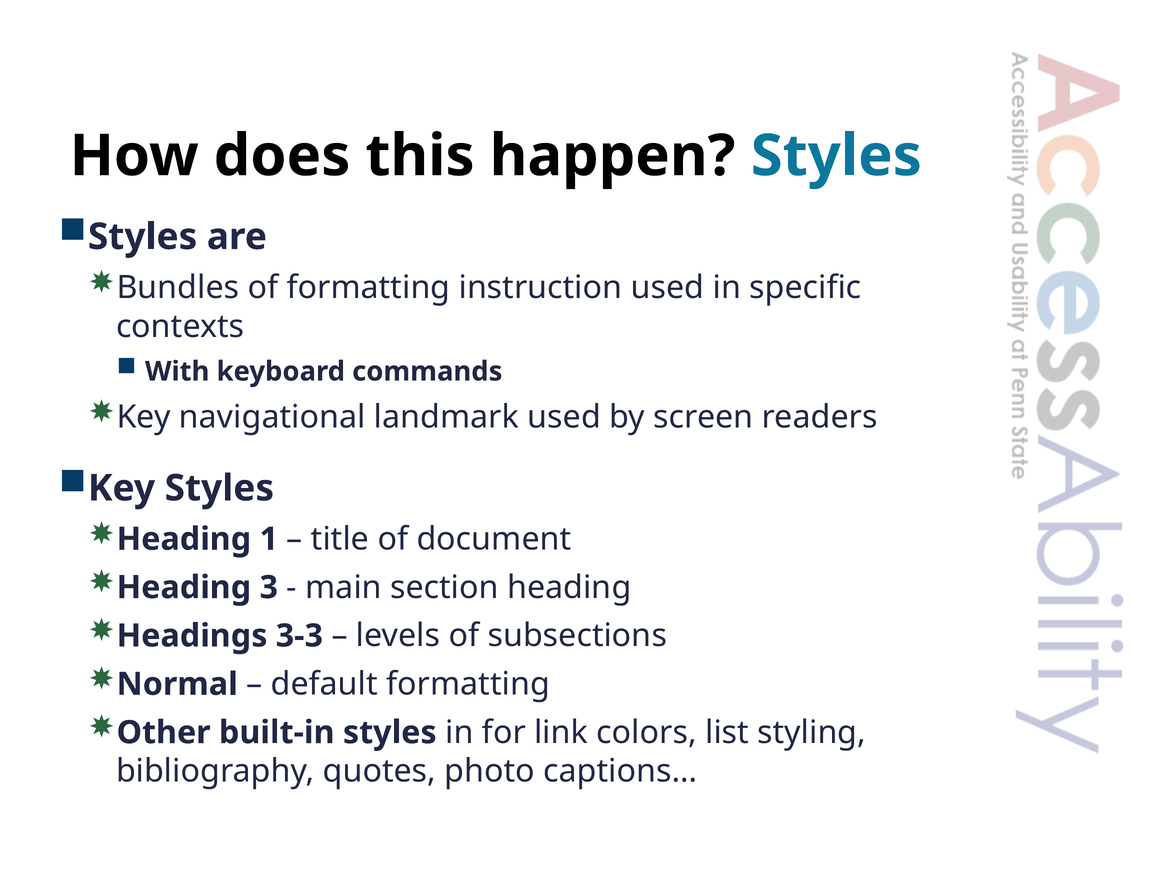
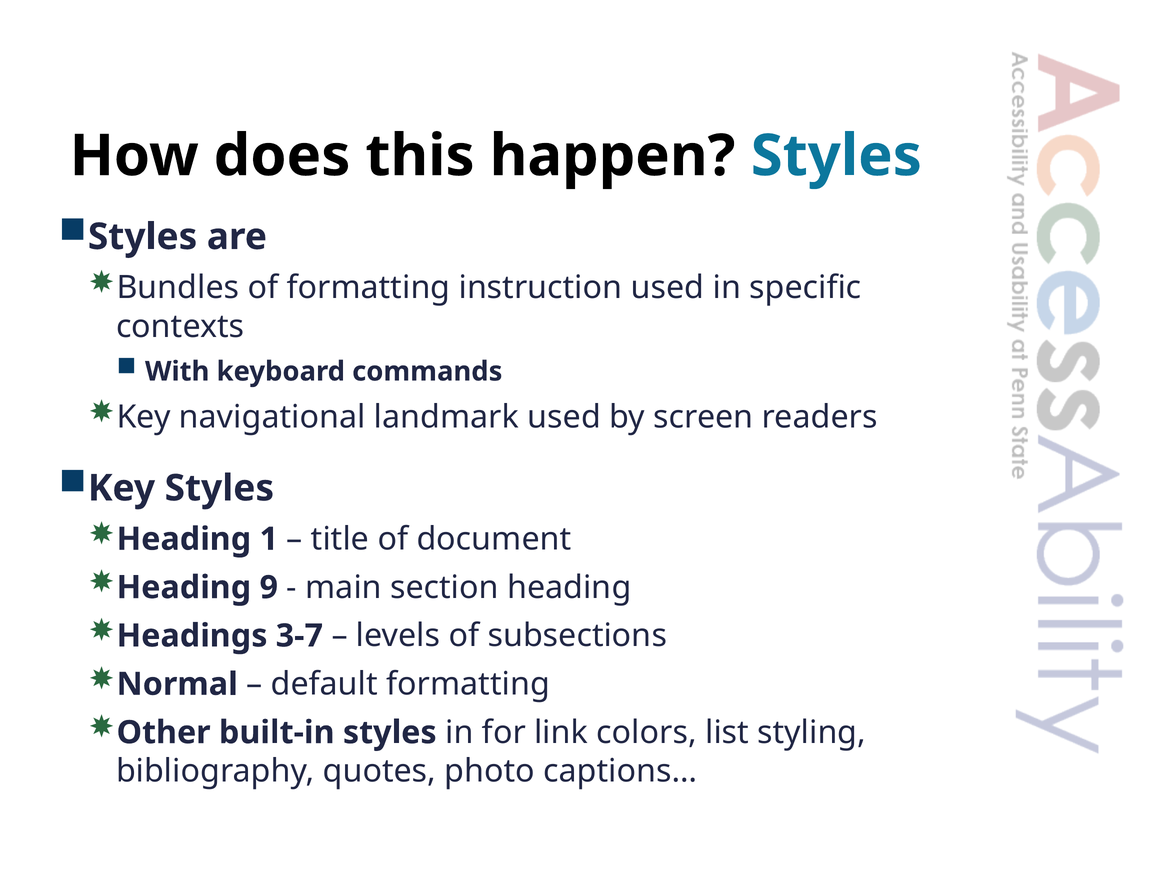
3: 3 -> 9 (269, 587)
3-3: 3-3 -> 3-7 (299, 636)
